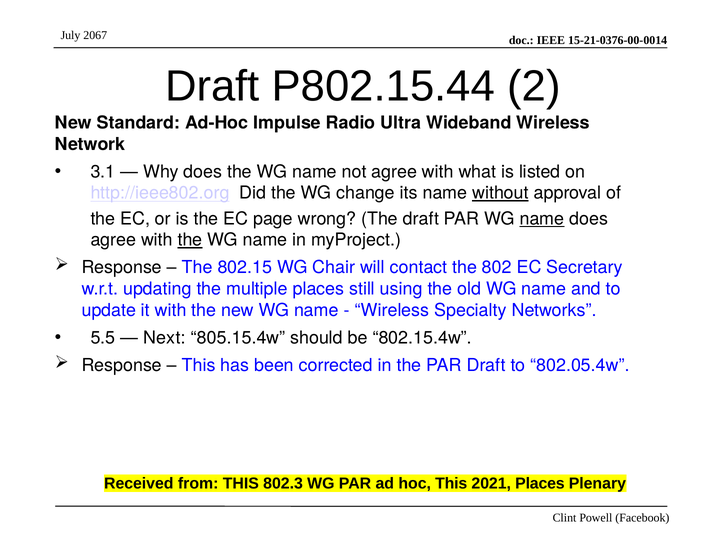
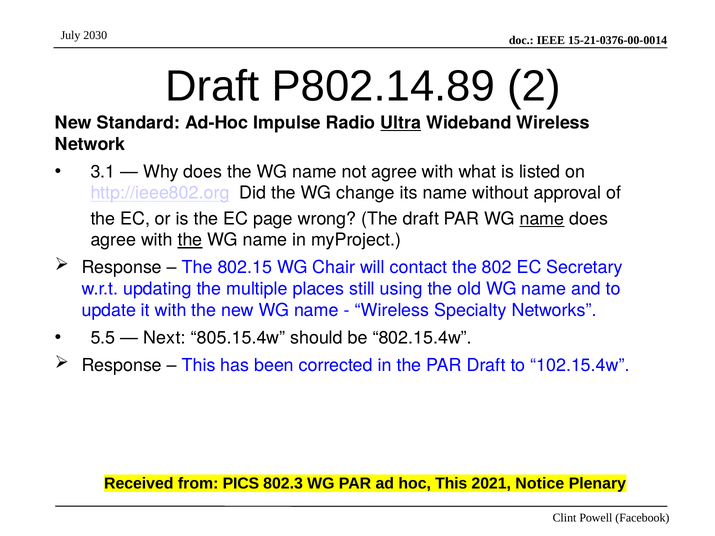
2067: 2067 -> 2030 (95, 35)
P802.15.44: P802.15.44 -> P802.14.89 (383, 87)
Ultra underline: none -> present (401, 123)
without underline: present -> none (500, 193)
802.05.4w: 802.05.4w -> 102.15.4w (580, 365)
from THIS: THIS -> PICS (241, 484)
2021 Places: Places -> Notice (540, 484)
